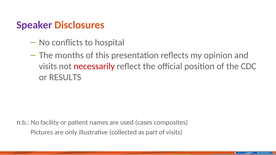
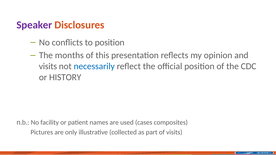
to hospital: hospital -> position (110, 43)
necessarily colour: red -> blue (94, 66)
RESULTS: RESULTS -> HISTORY (65, 77)
